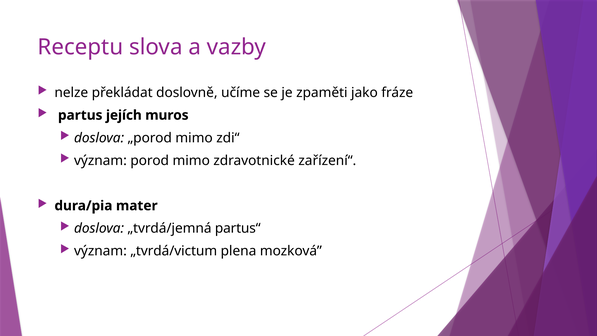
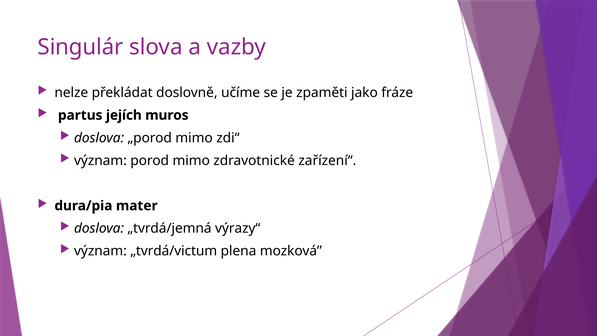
Receptu: Receptu -> Singulár (81, 47)
partus“: partus“ -> výrazy“ (238, 228)
